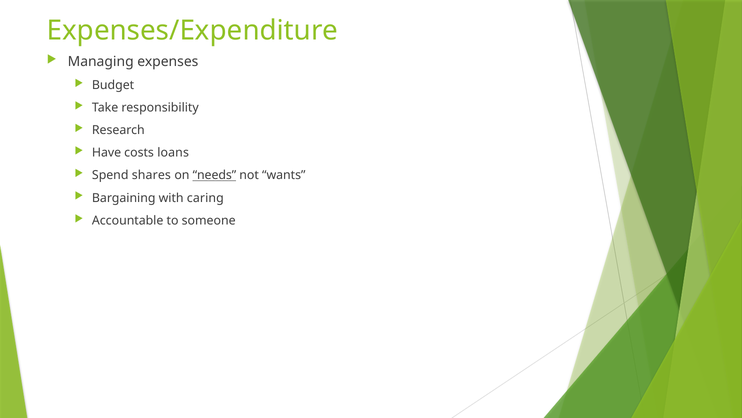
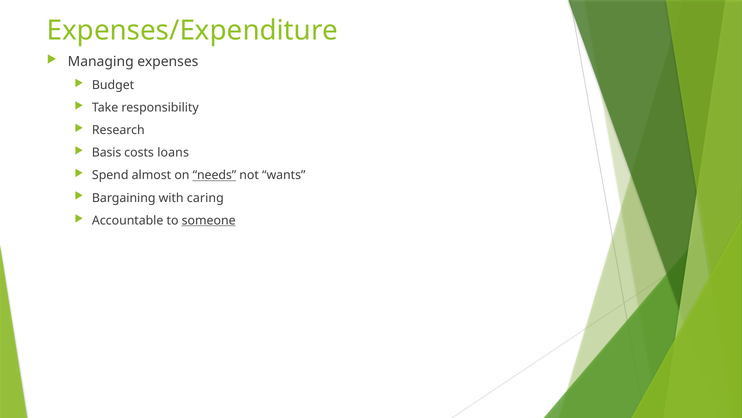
Have: Have -> Basis (107, 153)
shares: shares -> almost (151, 175)
someone underline: none -> present (209, 220)
